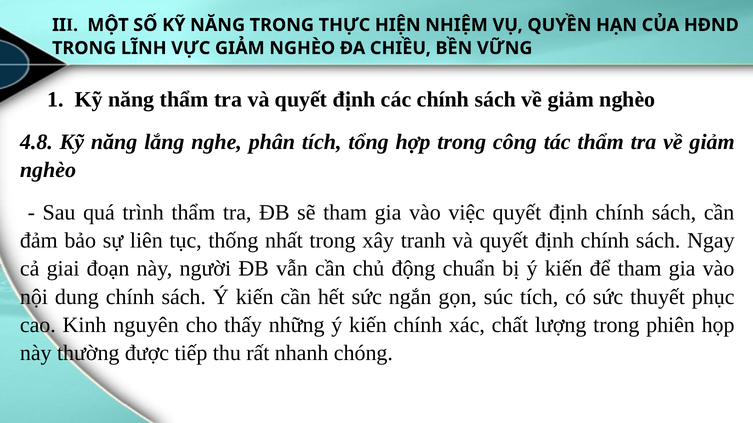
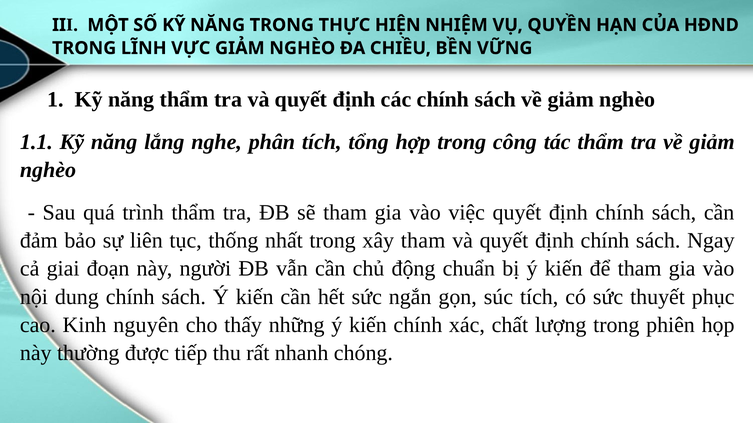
4.8: 4.8 -> 1.1 (36, 142)
xây tranh: tranh -> tham (423, 241)
